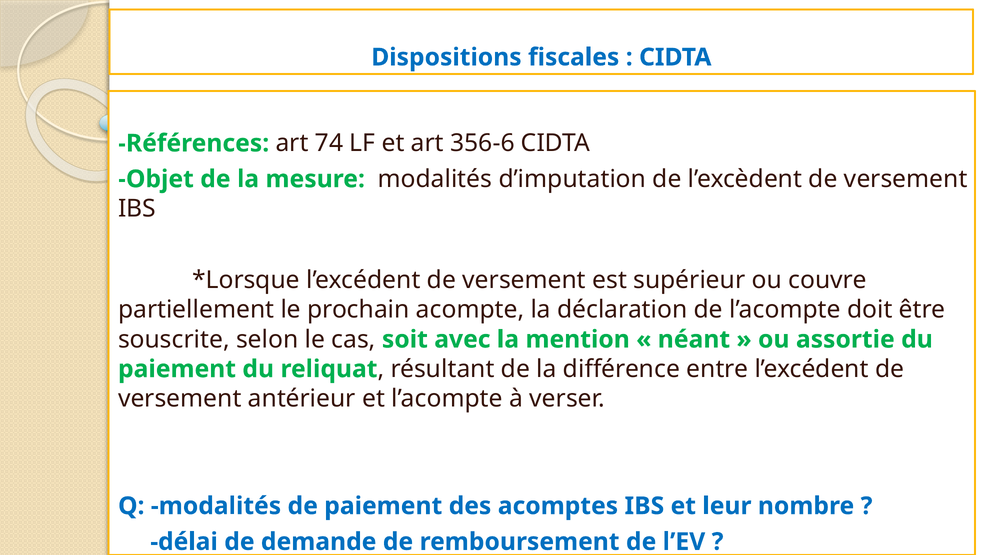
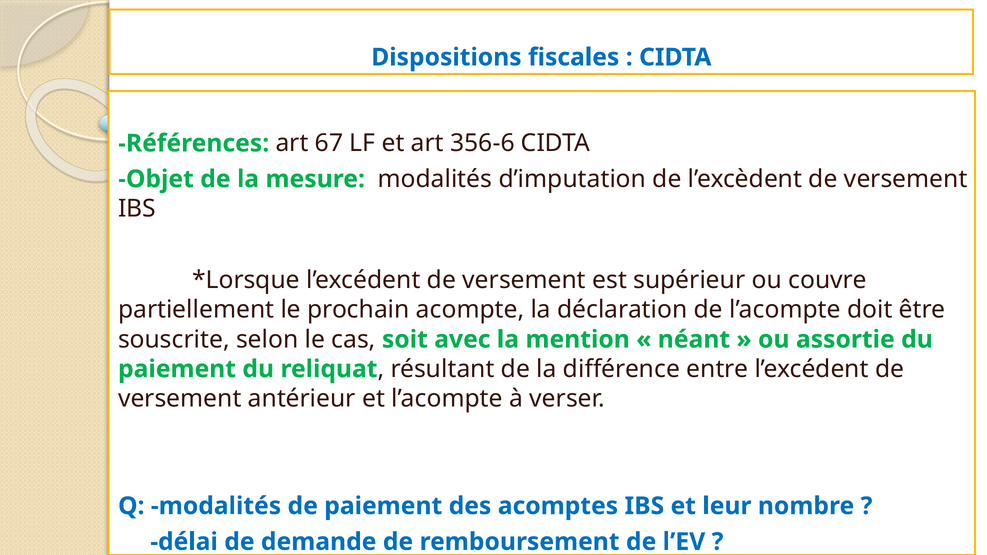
74: 74 -> 67 (329, 143)
